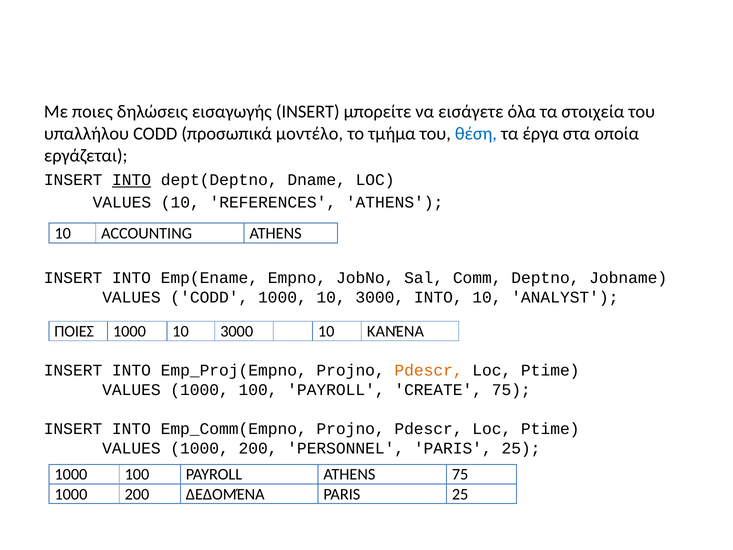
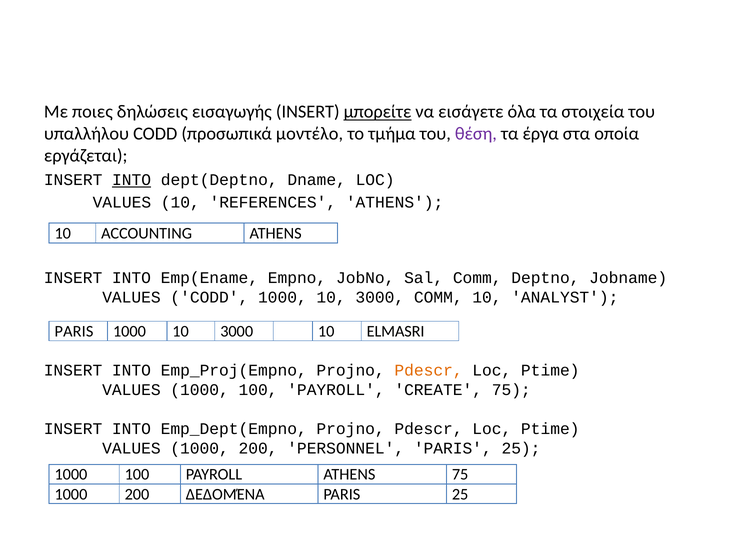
μπορείτε underline: none -> present (378, 112)
θέση colour: blue -> purple (476, 134)
3000 INTO: INTO -> COMM (438, 297)
ΠΟΙΕΣ: ΠΟΙΕΣ -> PARIS (74, 331)
ΚΑΝΈΝΑ: ΚΑΝΈΝΑ -> ELMASRI (396, 331)
Emp_Comm(Empno: Emp_Comm(Empno -> Emp_Dept(Empno (234, 429)
